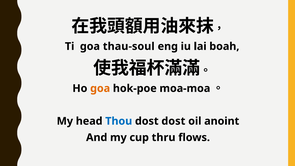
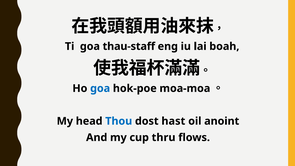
thau-soul: thau-soul -> thau-staff (129, 46)
goa colour: orange -> blue (100, 88)
dost dost: dost -> hast (173, 121)
